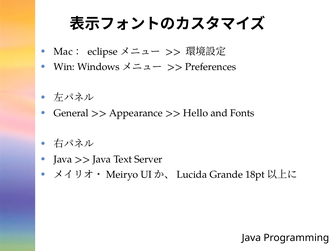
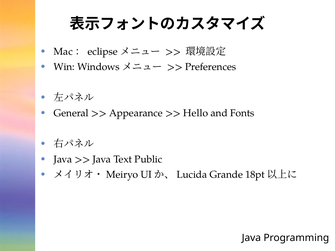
Server: Server -> Public (148, 159)
